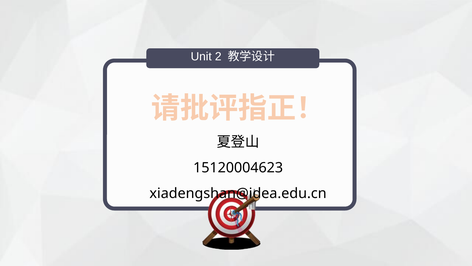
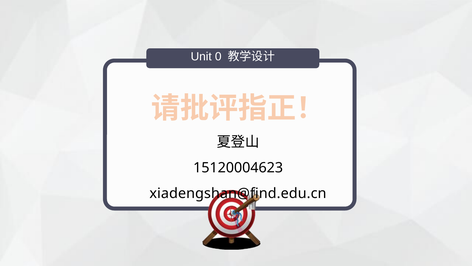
2: 2 -> 0 (218, 56)
xiadengshan@idea.edu.cn: xiadengshan@idea.edu.cn -> xiadengshan@find.edu.cn (238, 193)
